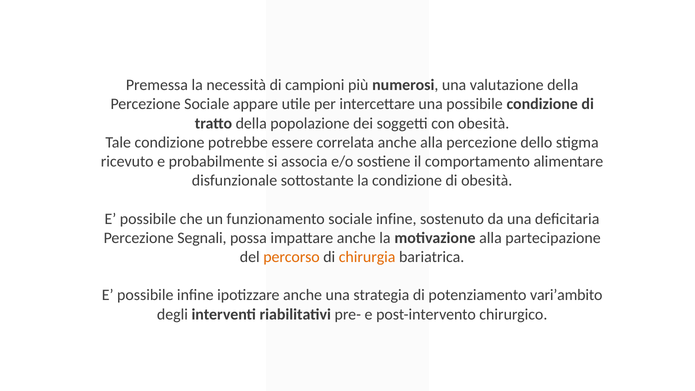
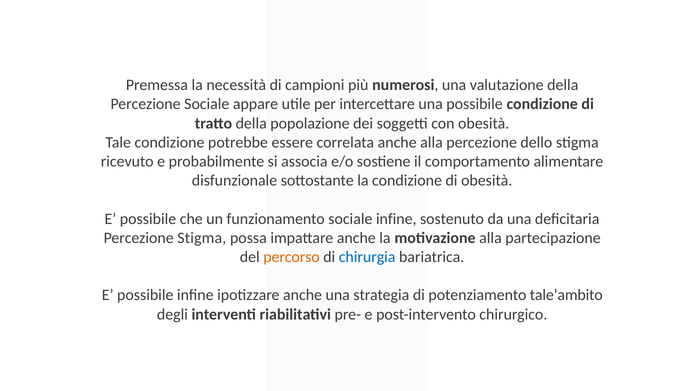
Percezione Segnali: Segnali -> Stigma (202, 238)
chirurgia colour: orange -> blue (367, 257)
vari’ambito: vari’ambito -> tale’ambito (566, 295)
